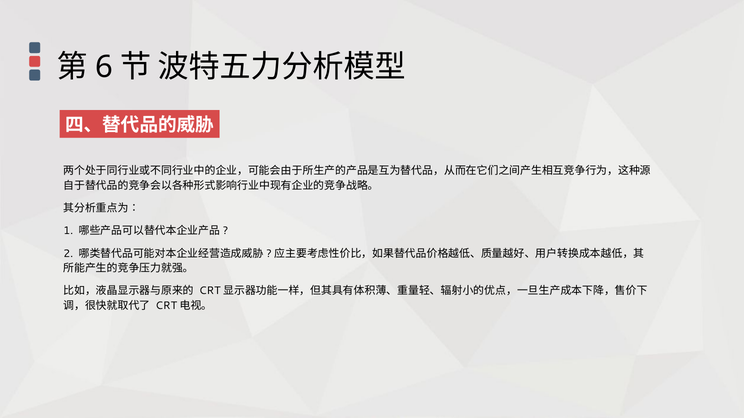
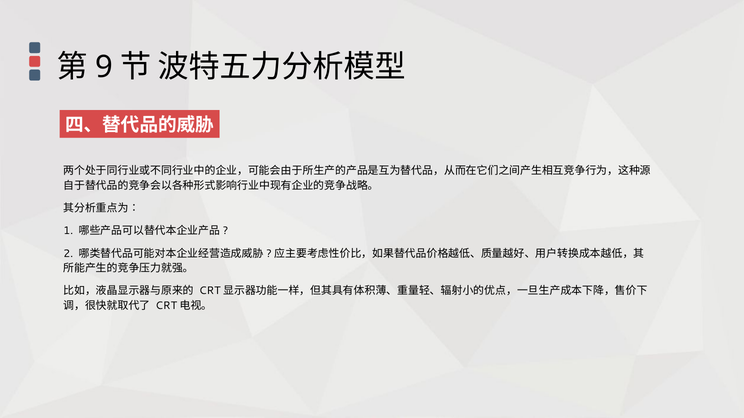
6: 6 -> 9 (104, 67)
